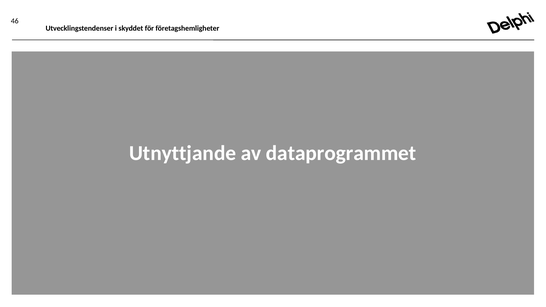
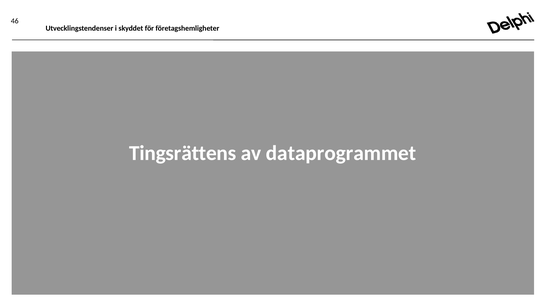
Utnyttjande: Utnyttjande -> Tingsrättens (183, 153)
